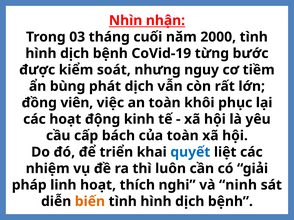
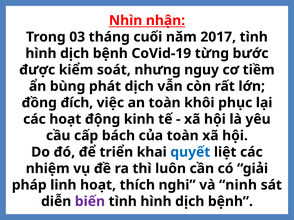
2000: 2000 -> 2017 (218, 37)
viên: viên -> đích (77, 103)
biến colour: orange -> purple (90, 202)
